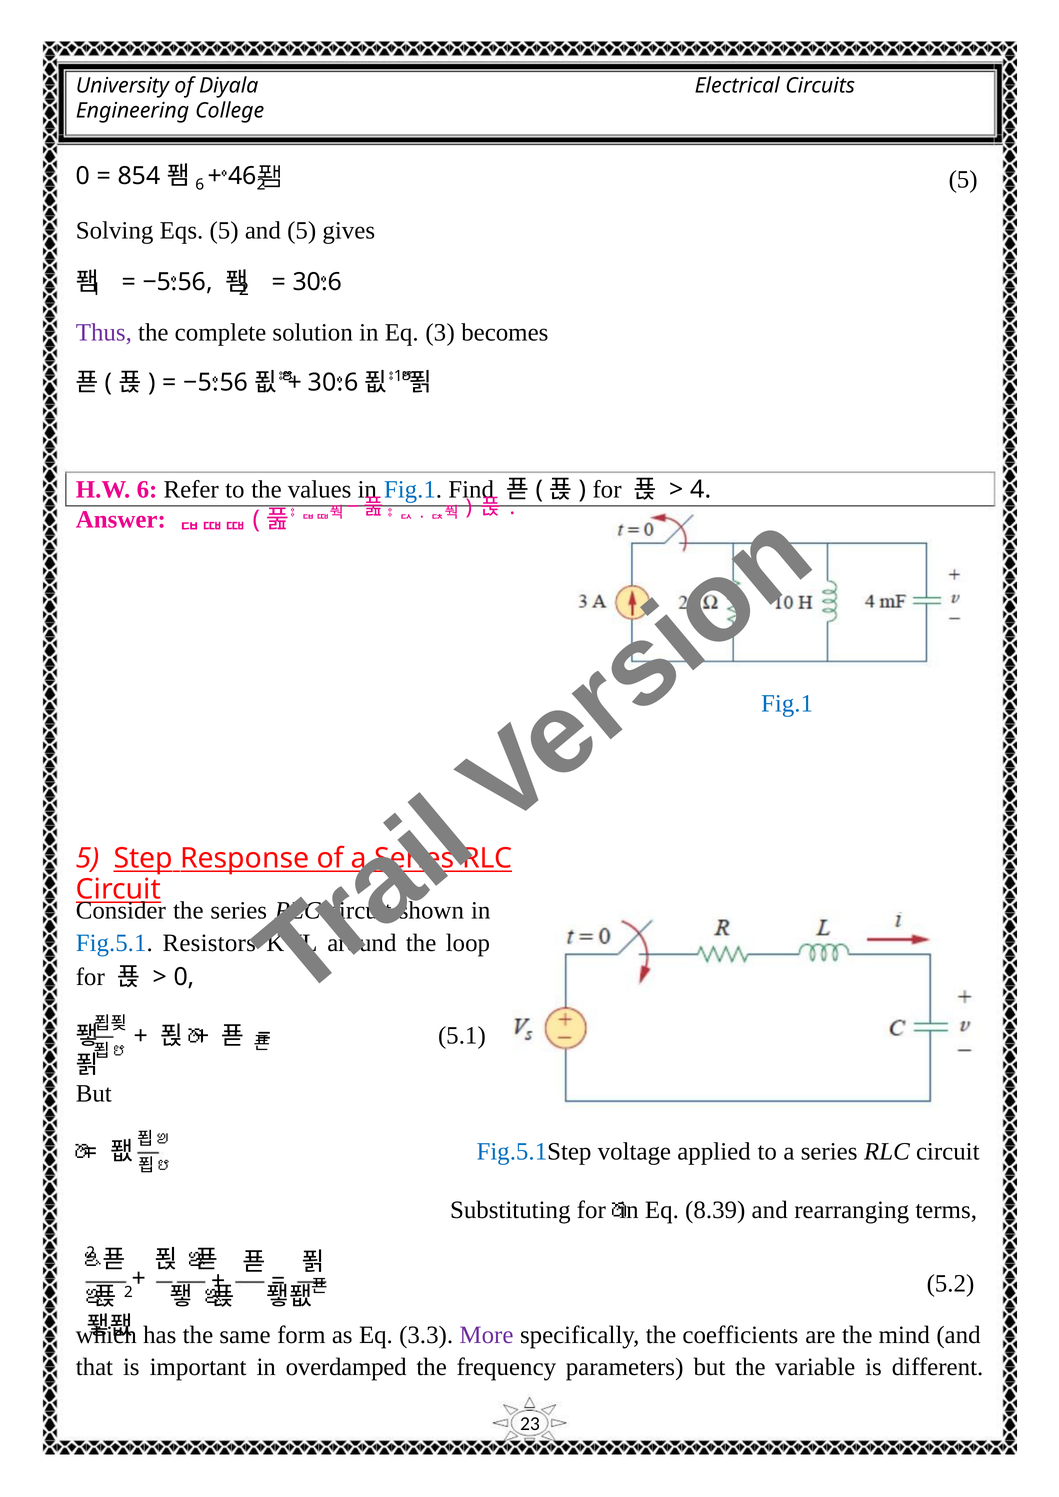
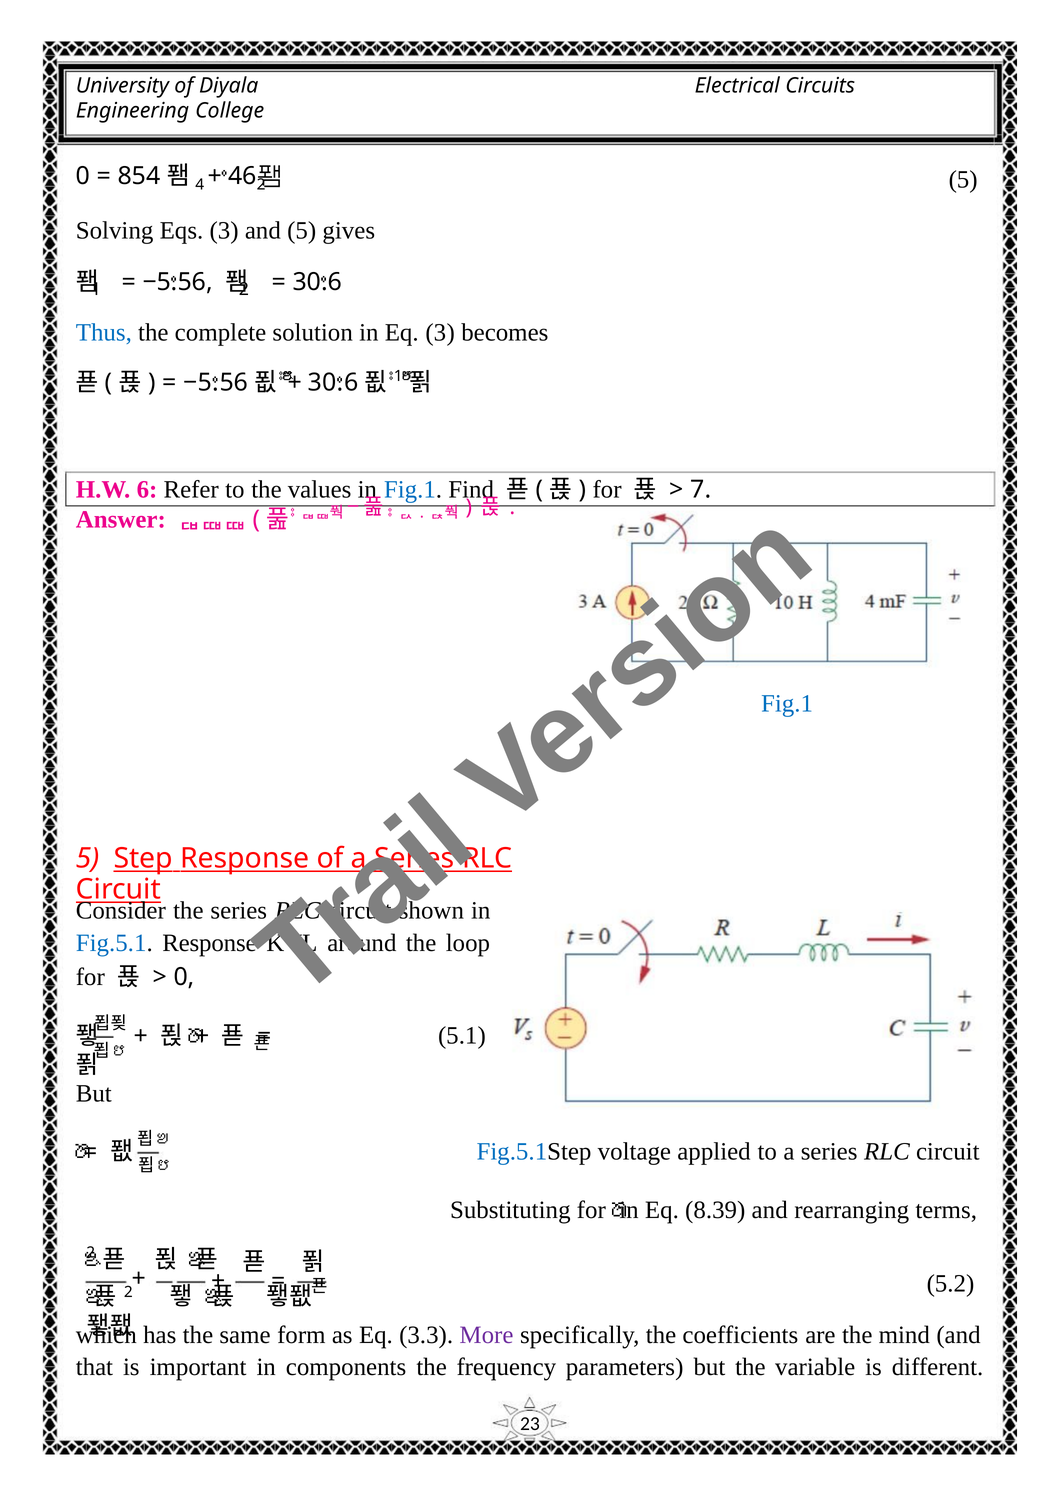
6: 6 -> 4 (200, 185)
Eqs 5: 5 -> 3 (224, 230)
Thus colour: purple -> blue (104, 332)
4: 4 -> 7 (701, 490)
Fig.5.1 Resistors: Resistors -> Response (209, 943)
overdamped: overdamped -> components (346, 1367)
